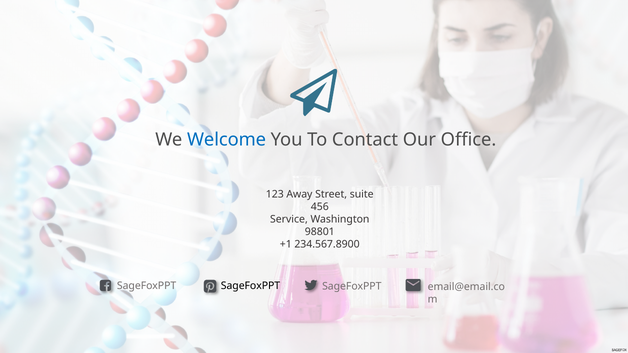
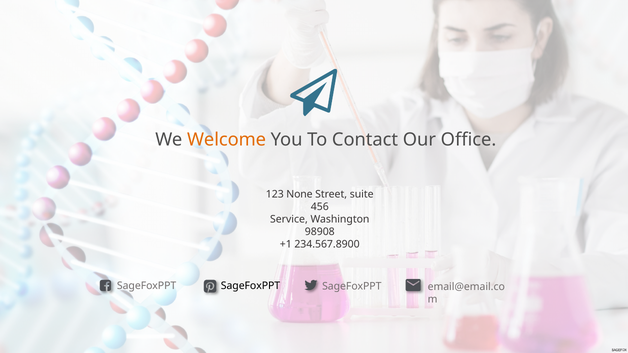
Welcome colour: blue -> orange (227, 140)
Away: Away -> None (299, 194)
98801: 98801 -> 98908 (320, 232)
